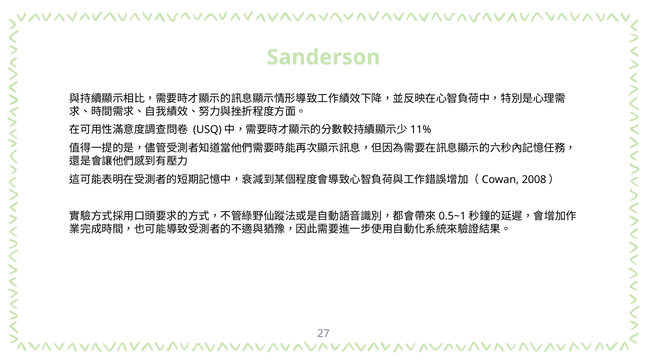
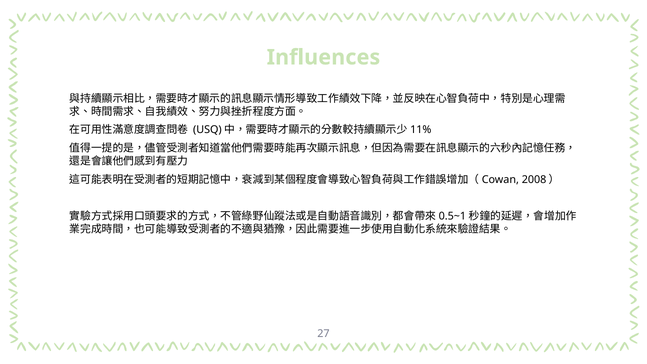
Sanderson: Sanderson -> Influences (323, 57)
